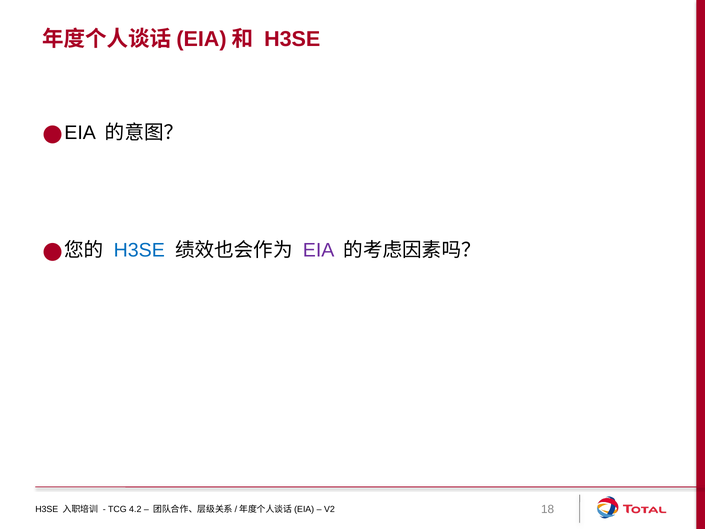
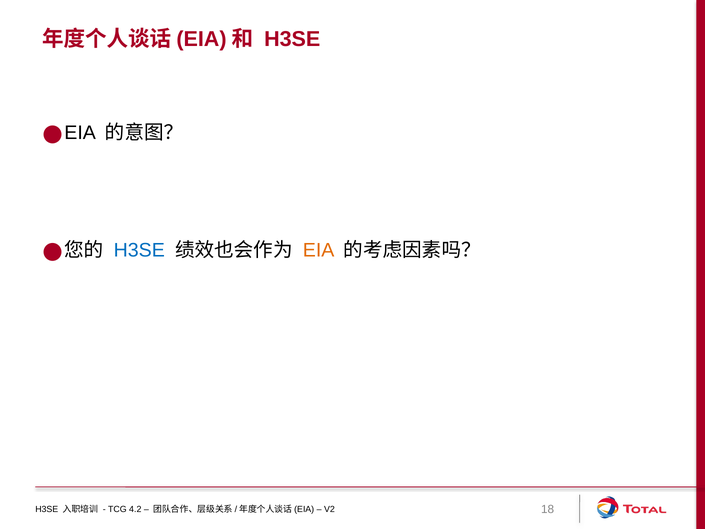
EIA colour: purple -> orange (319, 250)
